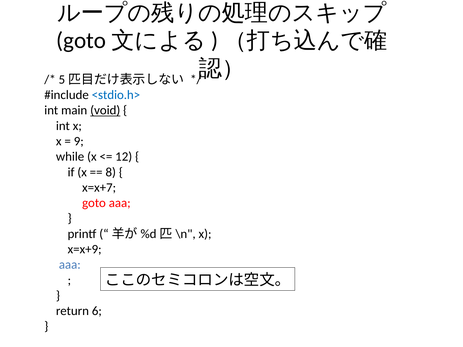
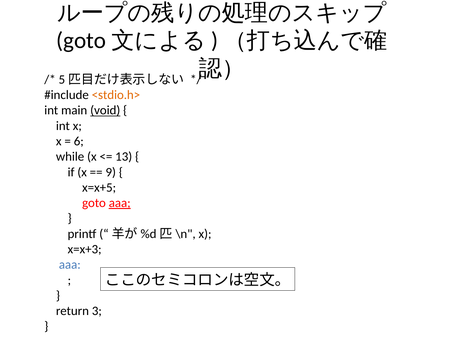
<stdio.h> colour: blue -> orange (116, 95)
9: 9 -> 6 (79, 141)
12: 12 -> 13 (124, 157)
8: 8 -> 9 (111, 172)
x=x+7: x=x+7 -> x=x+5 (99, 188)
aaa underline: none -> present (120, 203)
x=x+9: x=x+9 -> x=x+3 (85, 249)
6: 6 -> 3 (97, 311)
